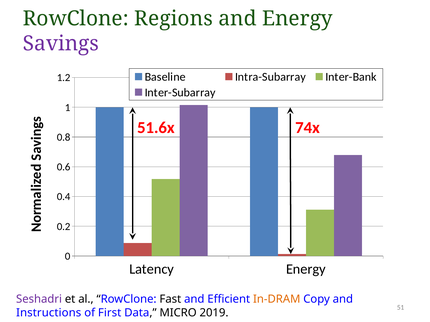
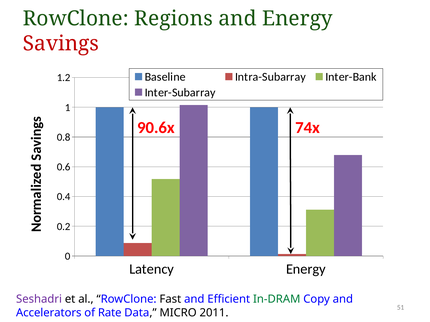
Savings colour: purple -> red (61, 44)
51.6x: 51.6x -> 90.6x (156, 128)
In-DRAM colour: orange -> green (277, 300)
Instructions: Instructions -> Accelerators (49, 313)
First: First -> Rate (110, 313)
2019: 2019 -> 2011 (214, 313)
